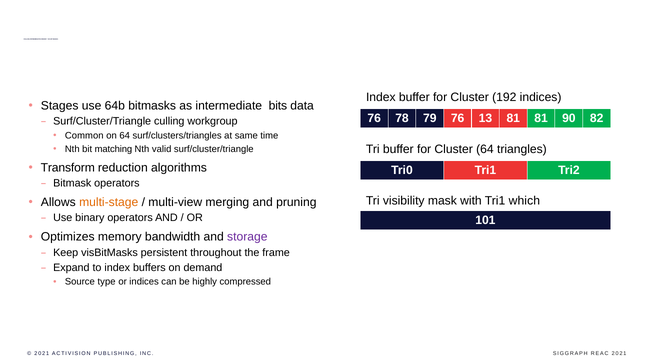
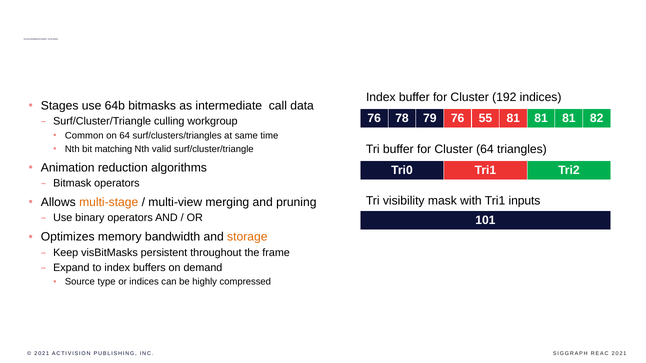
bits: bits -> call (278, 106)
13: 13 -> 55 (485, 118)
81 81 90: 90 -> 81 (569, 118)
Transform: Transform -> Animation (68, 168)
which: which -> inputs (524, 201)
storage colour: purple -> orange (247, 237)
